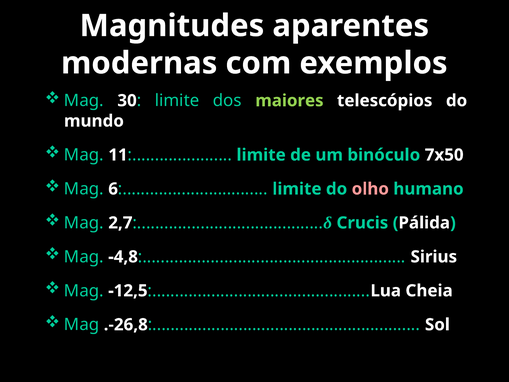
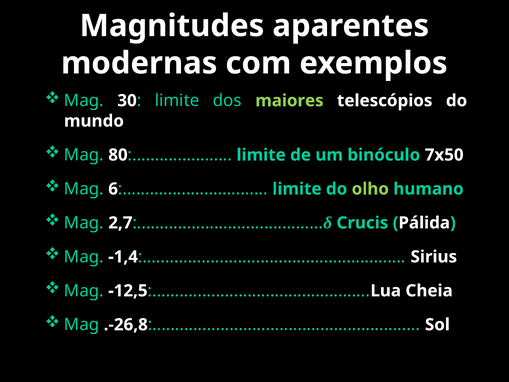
11: 11 -> 80 (118, 155)
olho colour: pink -> light green (370, 189)
-4,8: -4,8 -> -1,4 (123, 257)
